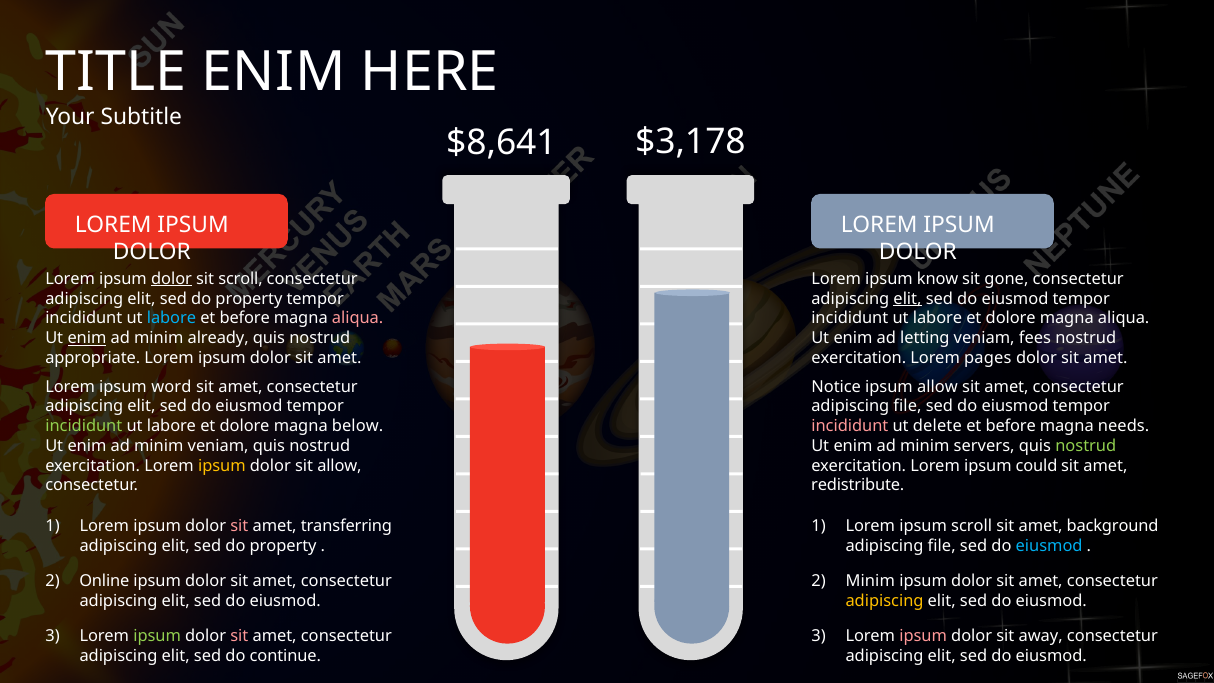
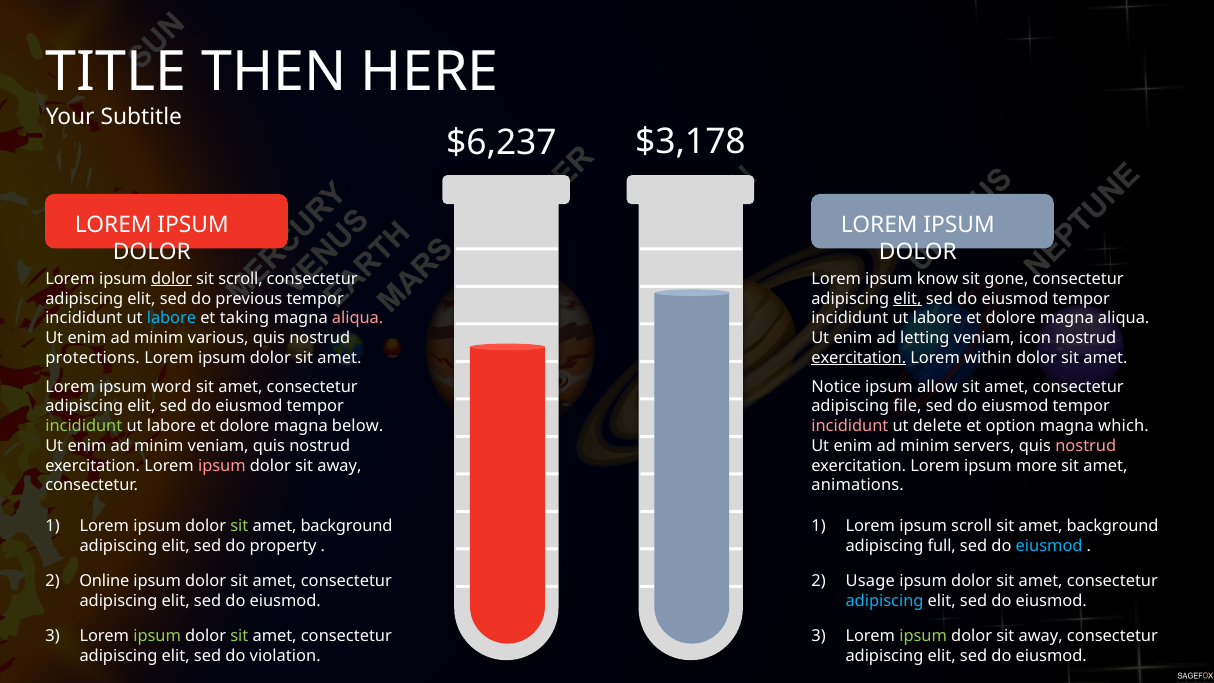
TITLE ENIM: ENIM -> THEN (274, 72)
$8,641: $8,641 -> $6,237 (501, 142)
property: property -> previous (249, 299)
before: before -> taking (245, 318)
enim underline: present -> none (87, 338)
already: already -> various (218, 338)
fees: fees -> icon (1035, 338)
appropriate: appropriate -> protections (93, 358)
exercitation underline: none -> present (859, 358)
pages: pages -> within (988, 358)
before: before -> option (1011, 426)
needs: needs -> which (1124, 426)
nostrud colour: light green -> pink (1086, 446)
ipsum colour: yellow -> pink (222, 466)
allow: allow -> away (339, 466)
could: could -> more (1037, 466)
redistribute: redistribute -> animations (858, 485)
sit colour: pink -> light green (239, 526)
transferring: transferring -> background (346, 526)
file: file -> full (942, 546)
Minim: Minim -> Usage (870, 581)
adipiscing colour: yellow -> light blue (885, 601)
sit colour: pink -> light green (239, 636)
ipsum colour: pink -> light green (923, 636)
continue: continue -> violation (285, 656)
